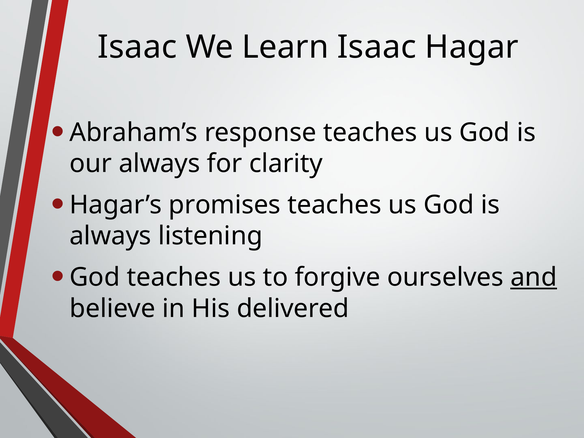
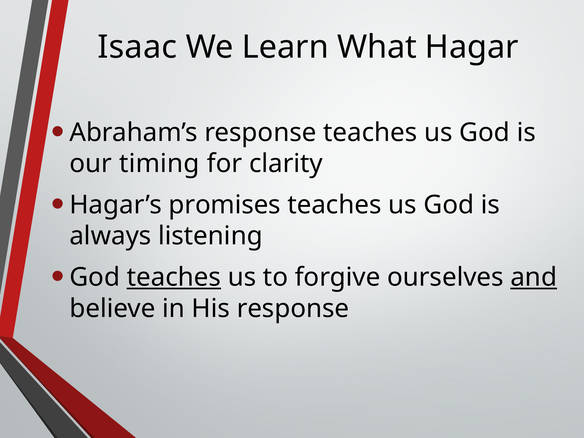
Learn Isaac: Isaac -> What (377, 47)
our always: always -> timing (159, 164)
teaches underline: none -> present (174, 277)
His delivered: delivered -> response (293, 308)
